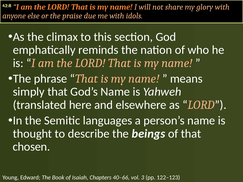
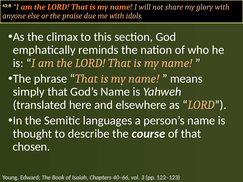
beings: beings -> course (148, 134)
